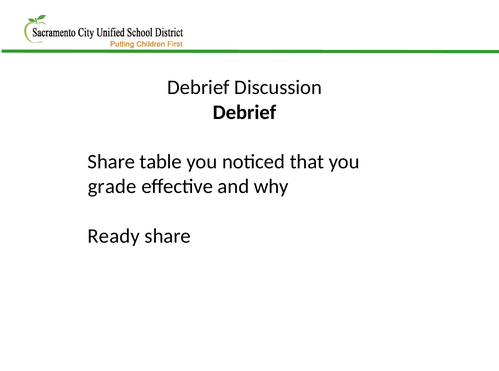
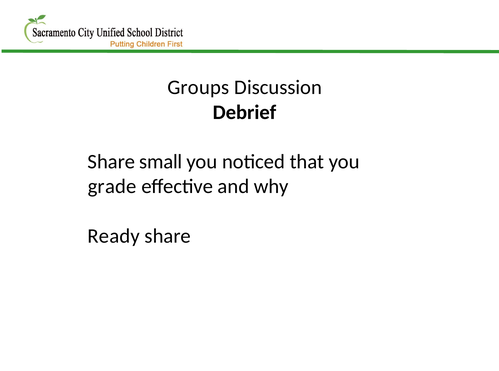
Debrief: Debrief -> Groups (198, 88)
table: table -> small (161, 162)
